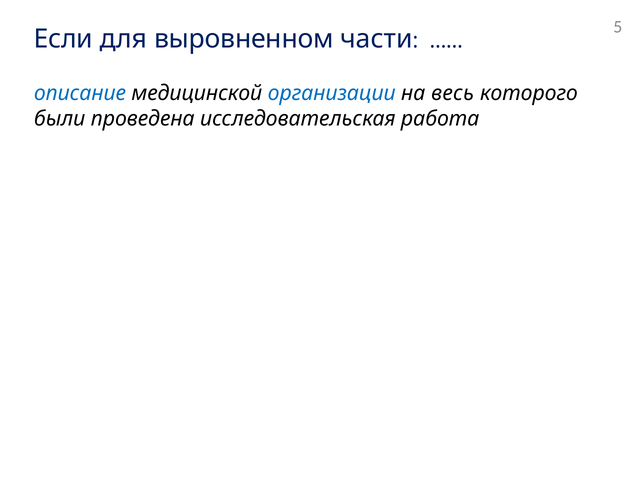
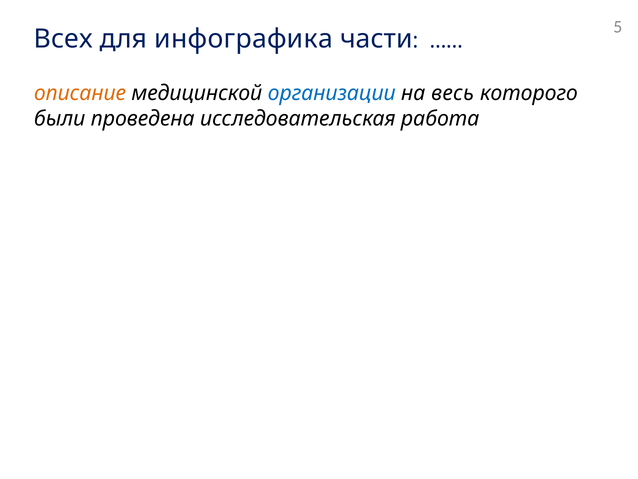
Если: Если -> Всех (63, 39)
выровненном: выровненном -> инфографика (244, 39)
описание colour: blue -> orange (80, 93)
